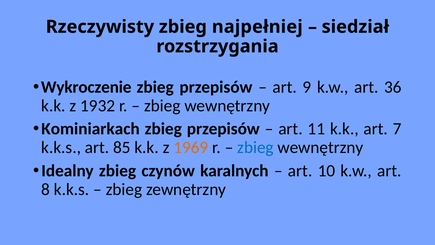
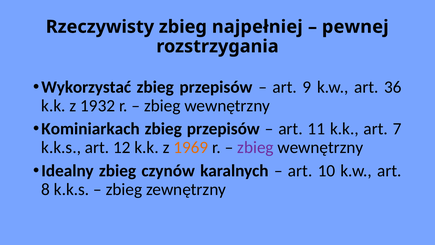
siedział: siedział -> pewnej (355, 27)
Wykroczenie: Wykroczenie -> Wykorzystać (86, 87)
85: 85 -> 12 (122, 147)
zbieg colour: blue -> purple (255, 147)
